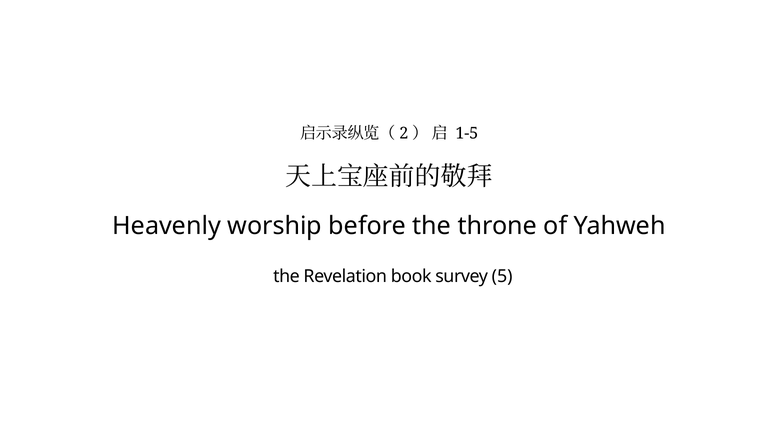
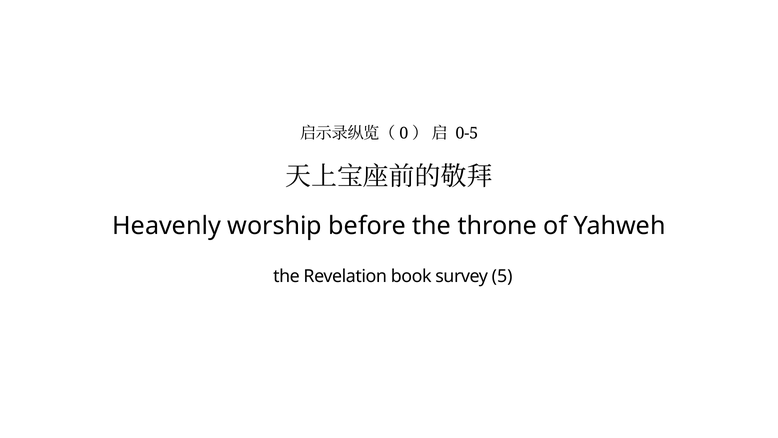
2: 2 -> 0 (404, 133)
1-5: 1-5 -> 0-5 (467, 133)
